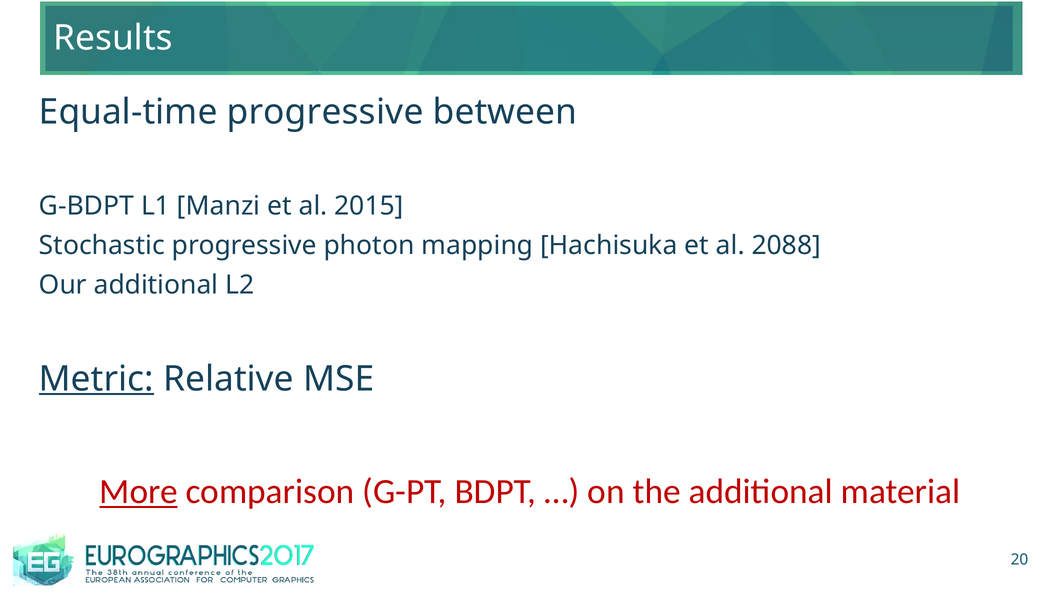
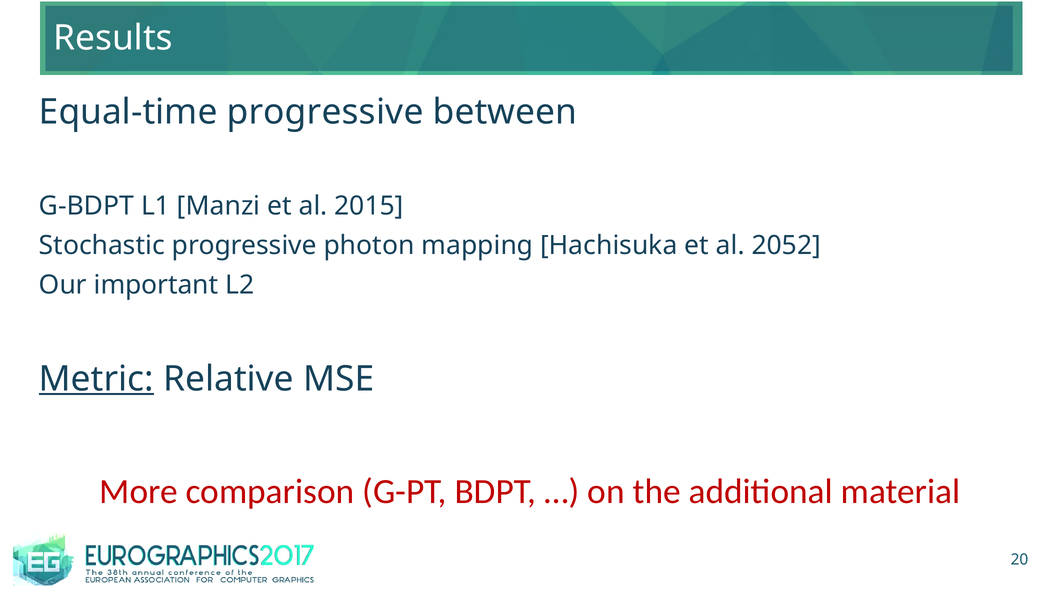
2088: 2088 -> 2052 (786, 245)
Our additional: additional -> important (156, 285)
More underline: present -> none (139, 491)
